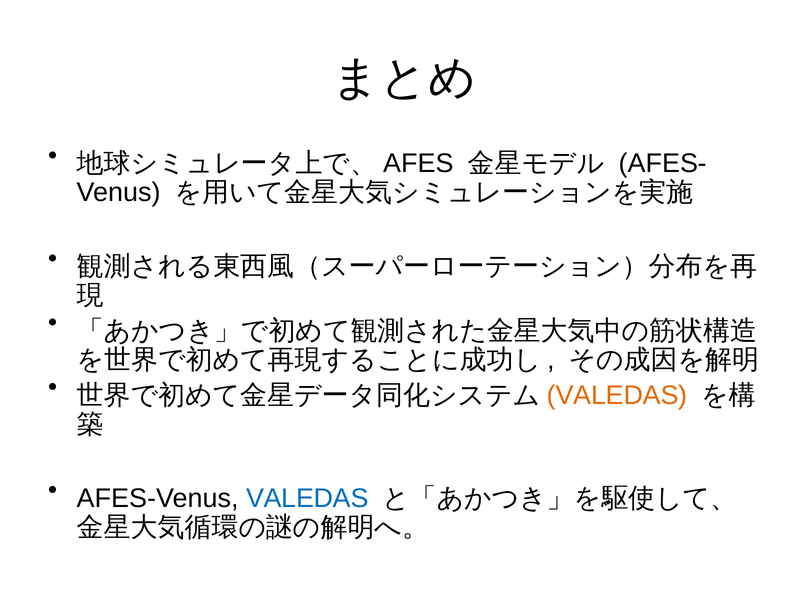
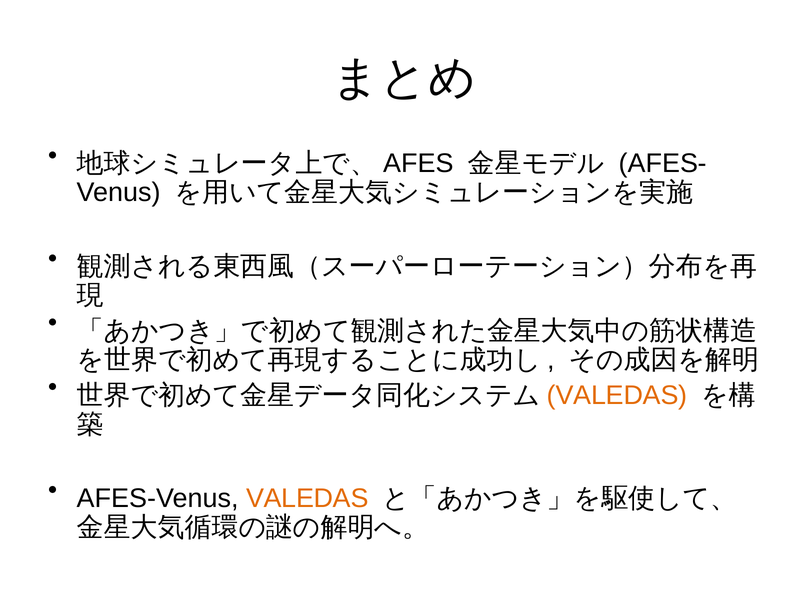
VALEDAS colour: blue -> orange (307, 498)
